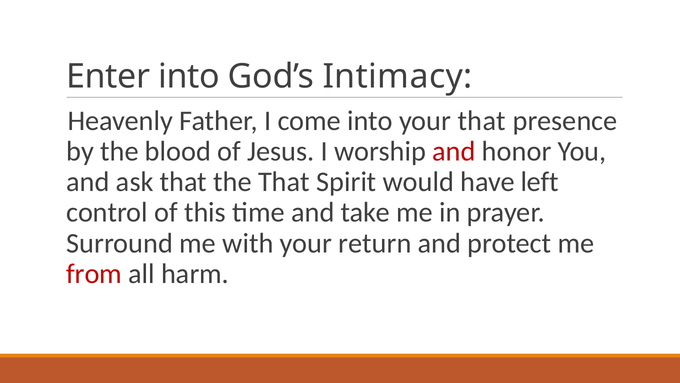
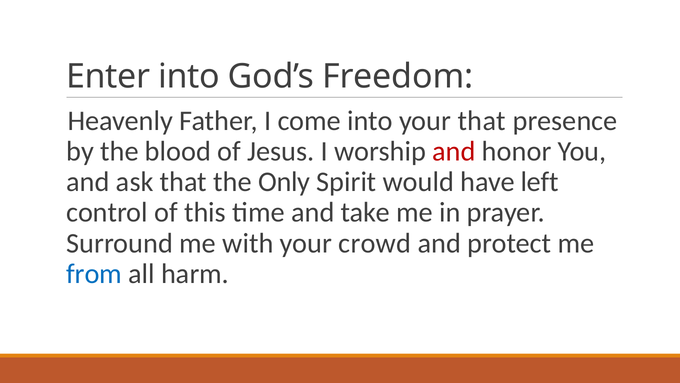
Intimacy: Intimacy -> Freedom (398, 76)
the That: That -> Only (284, 182)
return: return -> crowd (375, 243)
from colour: red -> blue (94, 273)
